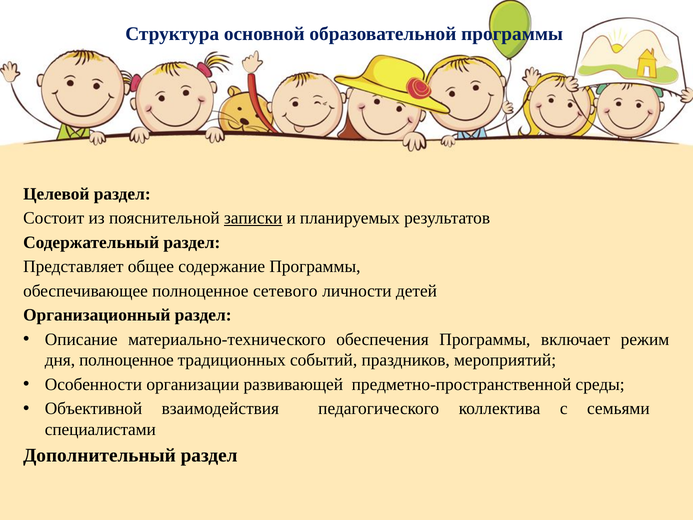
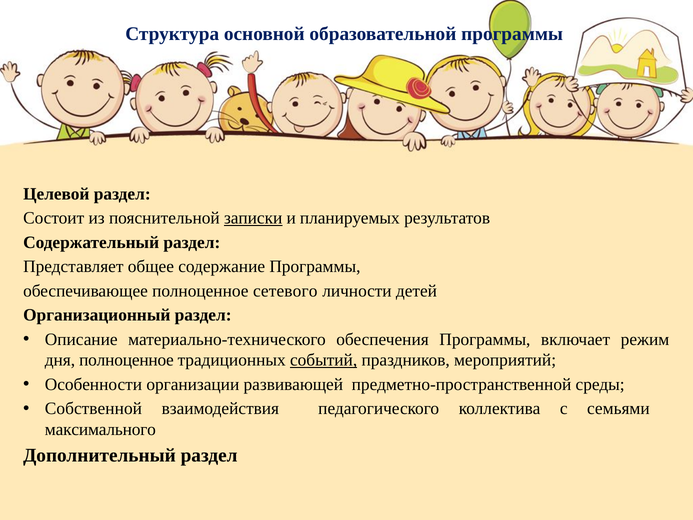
событий underline: none -> present (324, 360)
Объективной: Объективной -> Собственной (93, 409)
специалистами: специалистами -> максимального (100, 429)
